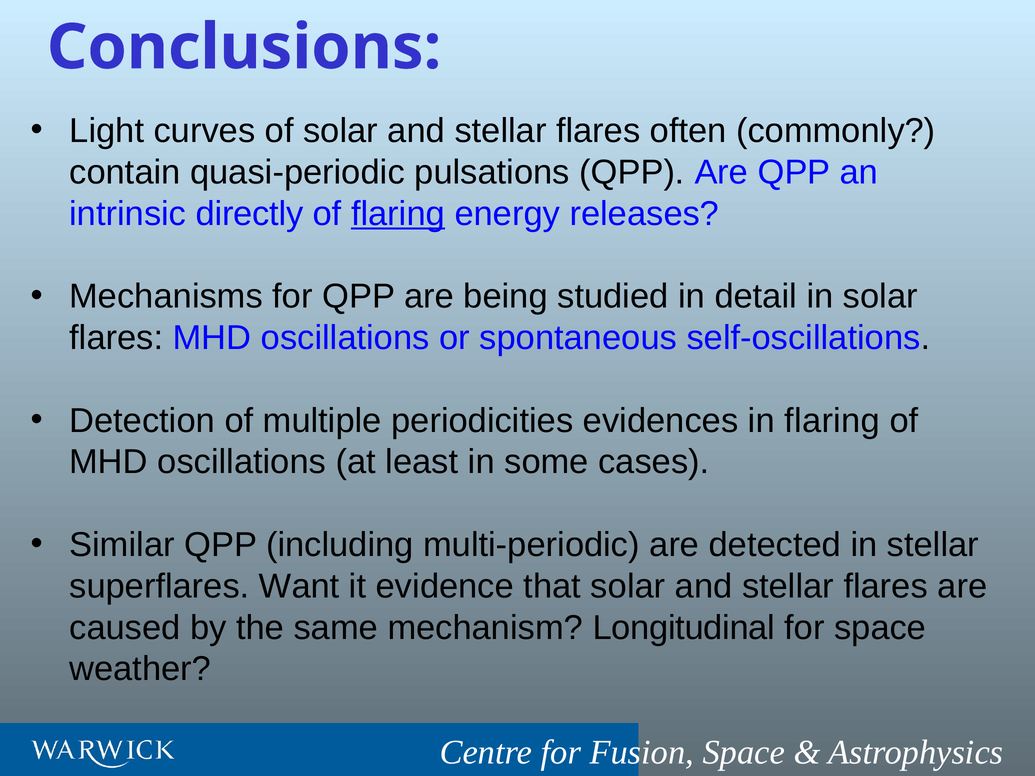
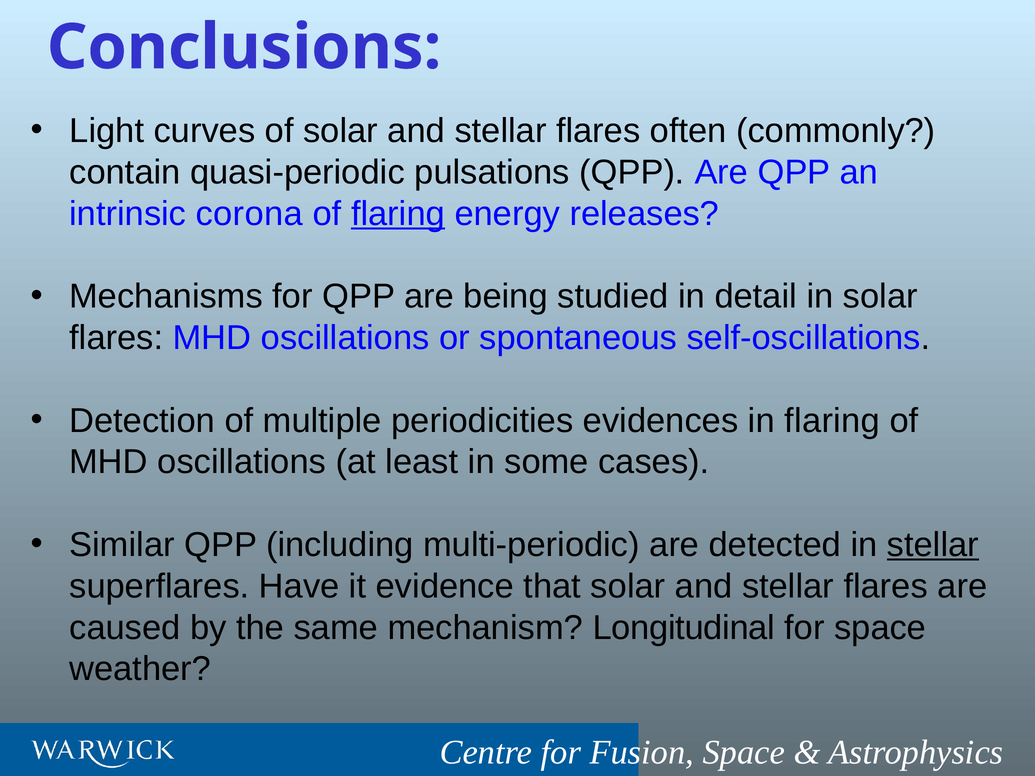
directly: directly -> corona (249, 214)
stellar underline: none -> present (933, 545)
Want: Want -> Have (299, 586)
